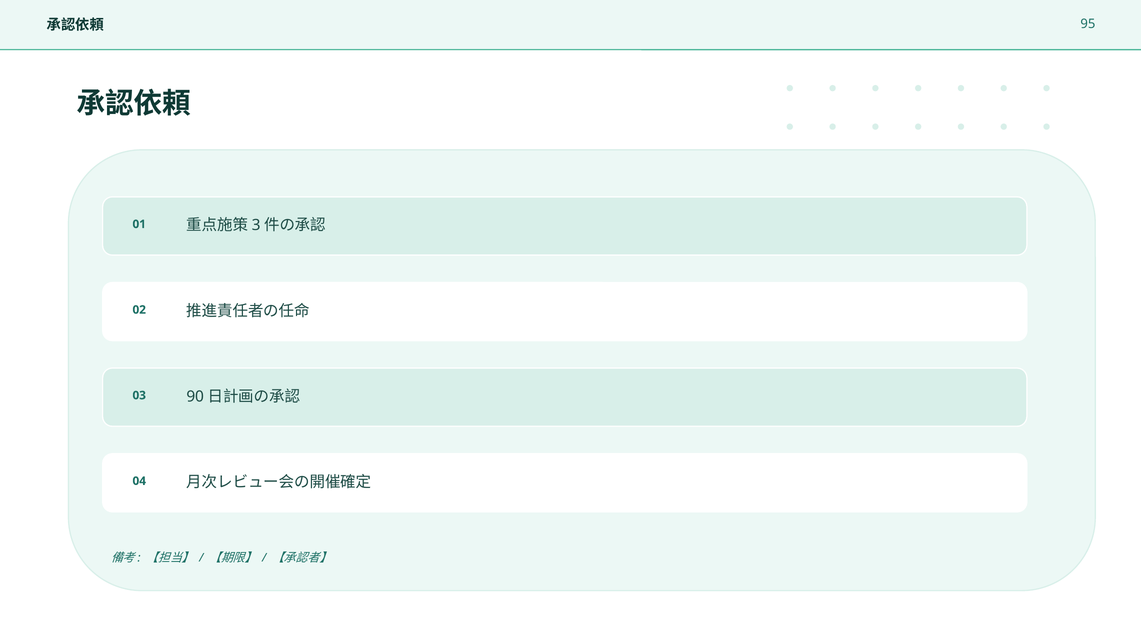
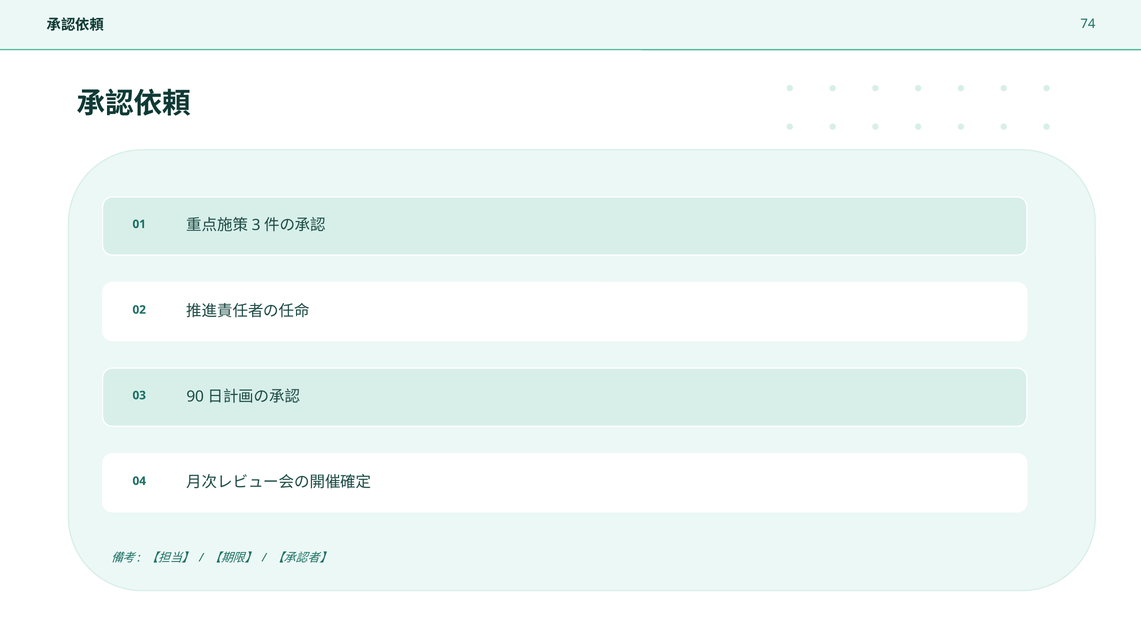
95: 95 -> 74 (1088, 24)
